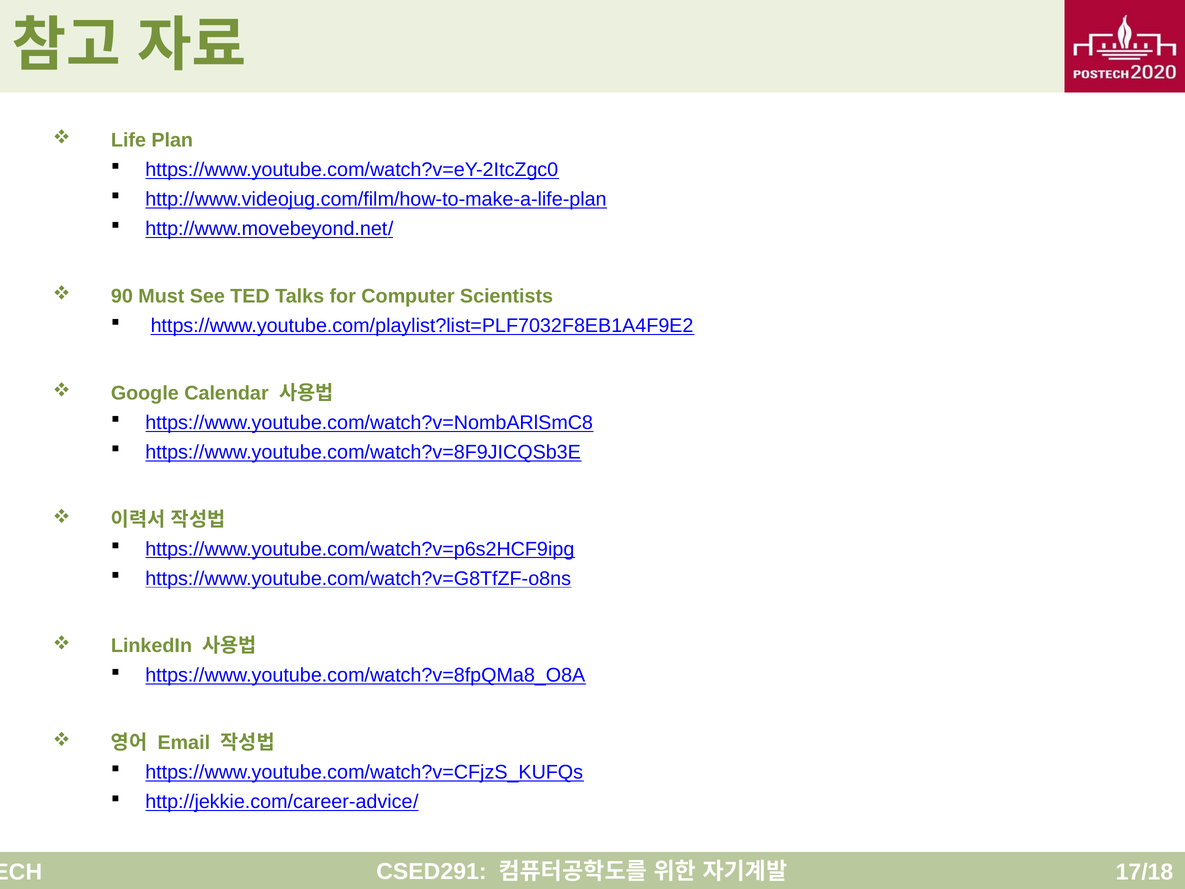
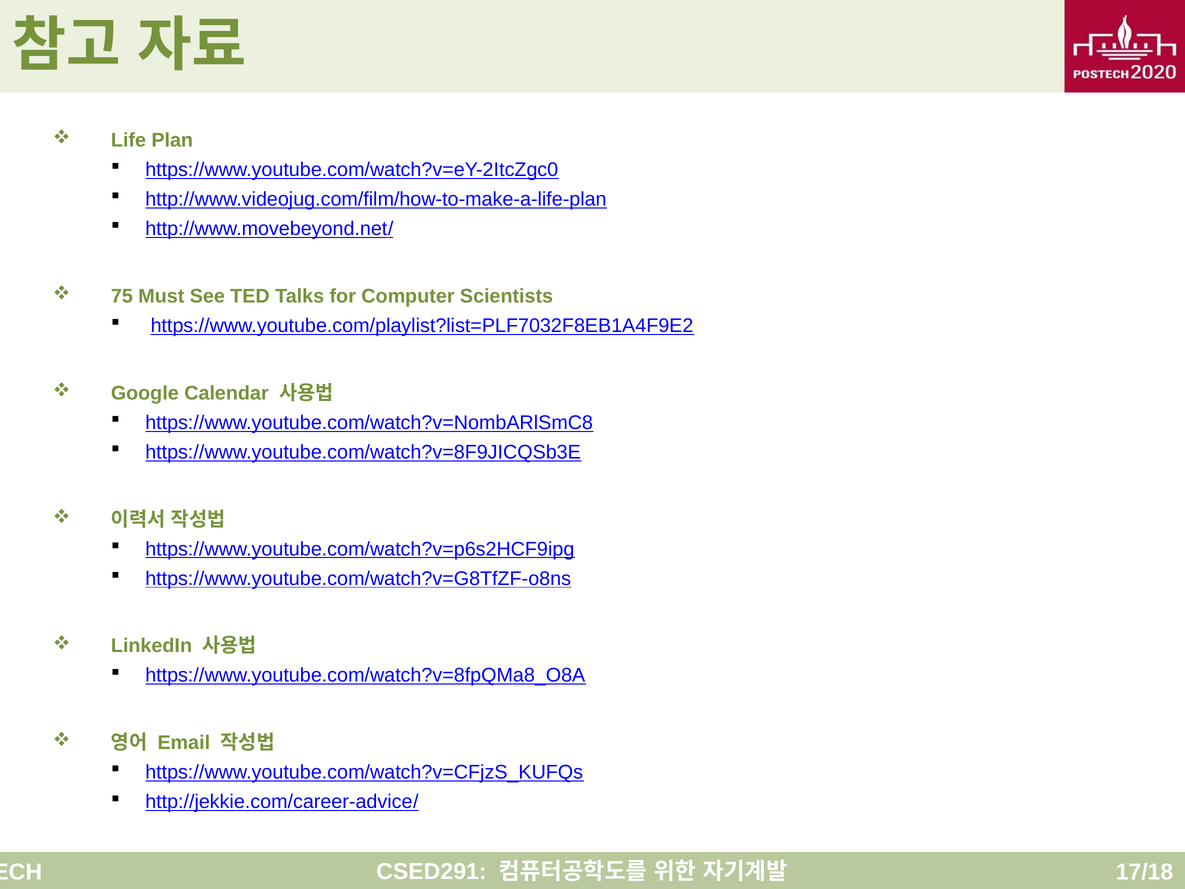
90: 90 -> 75 (122, 296)
